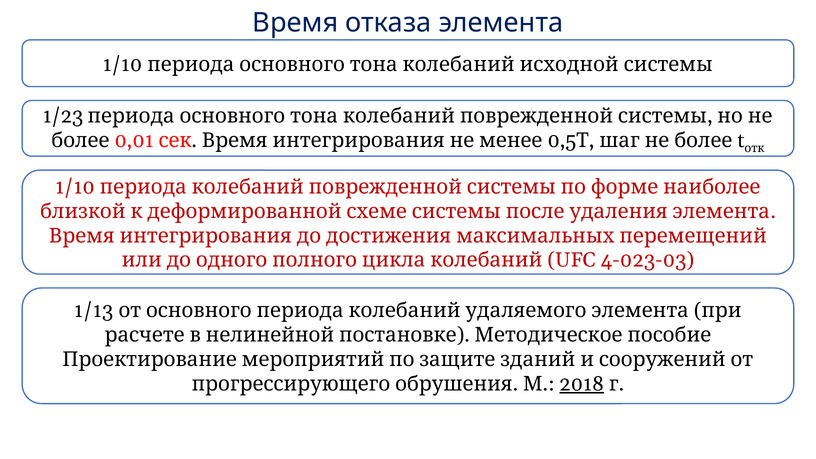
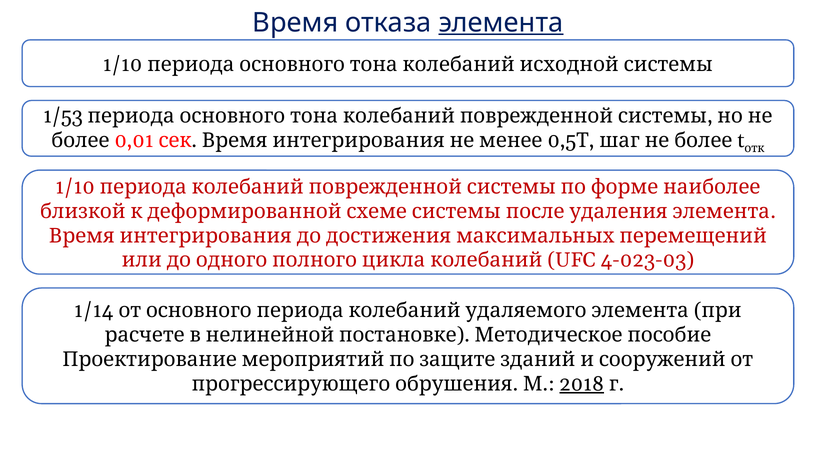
элемента underline: none -> present (501, 23)
1/23: 1/23 -> 1/53 (63, 116)
1/13: 1/13 -> 1/14 (94, 310)
